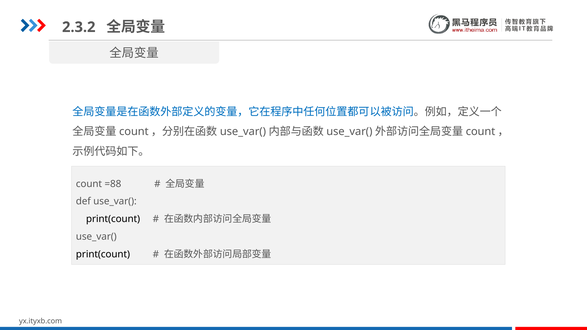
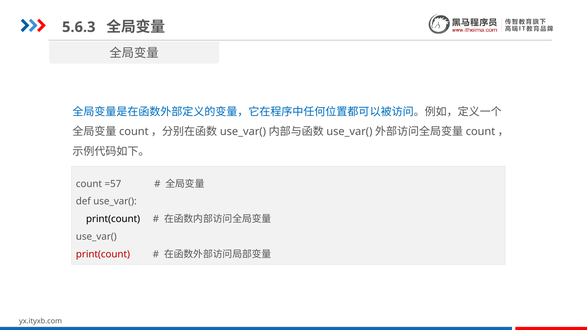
2.3.2: 2.3.2 -> 5.6.3 (79, 27)
=88: =88 -> =57 (113, 184)
print(count colour: black -> red (103, 254)
